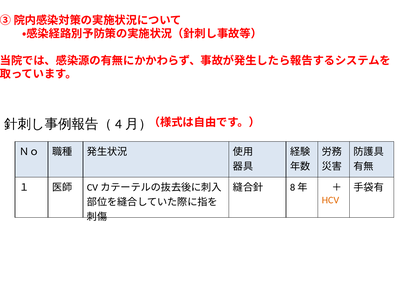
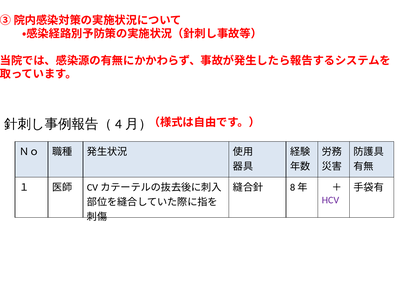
HCV colour: orange -> purple (330, 200)
